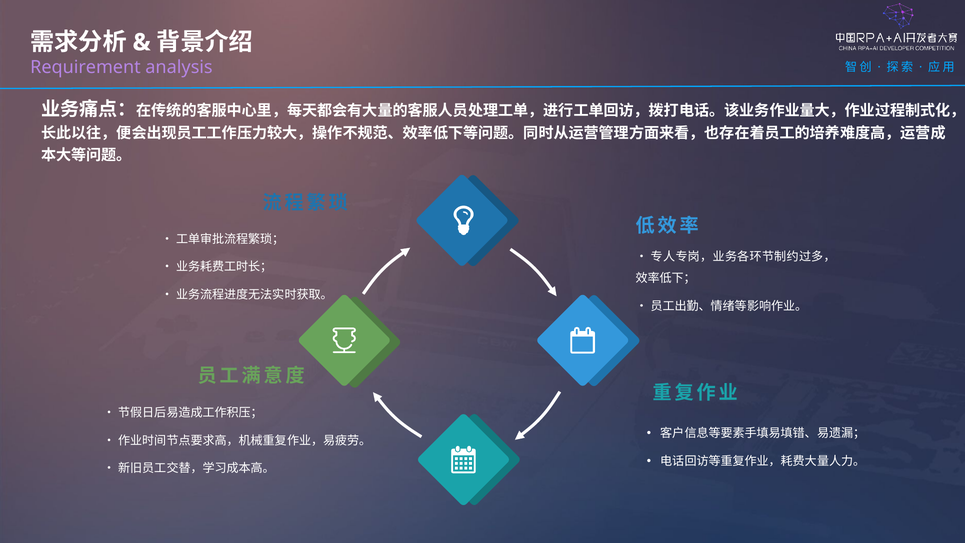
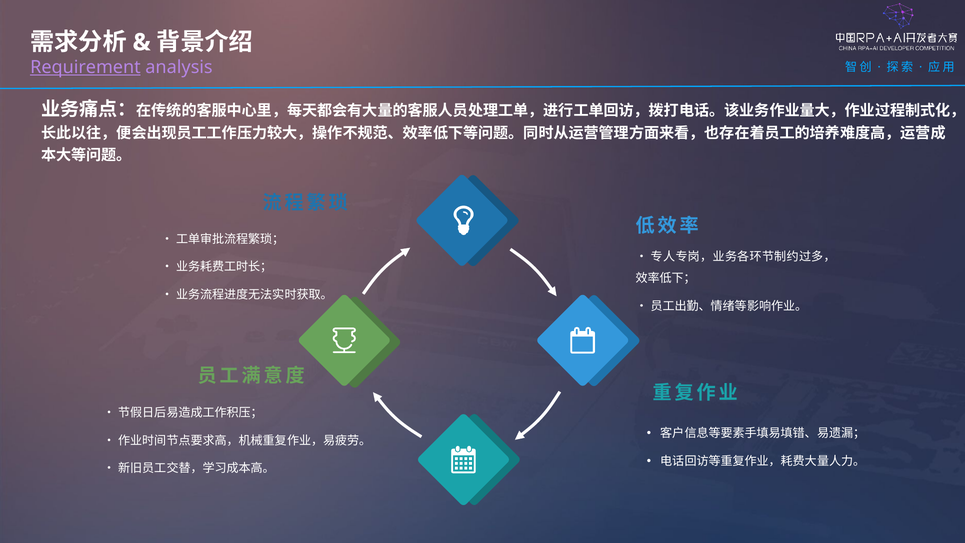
Requirement underline: none -> present (85, 67)
